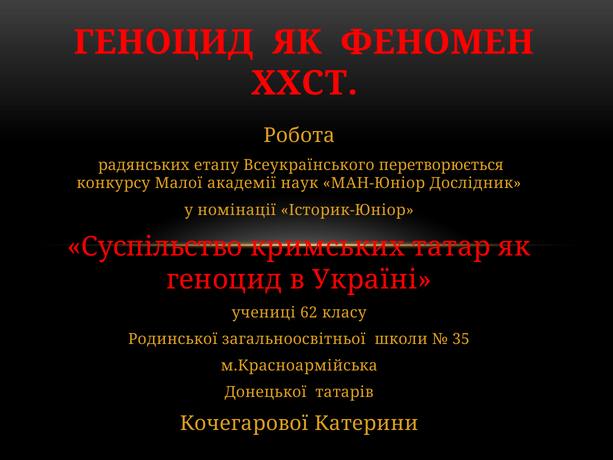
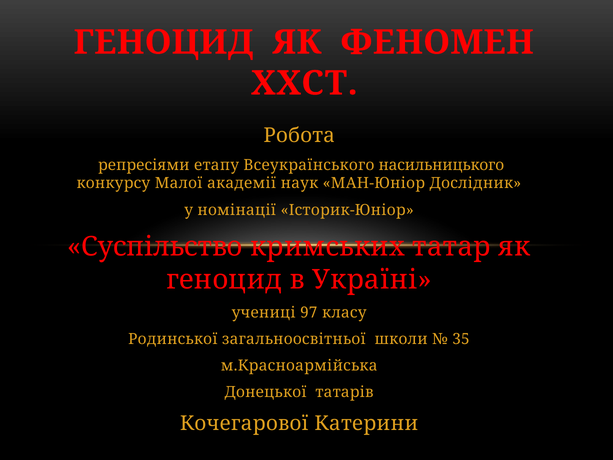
радянських: радянських -> репресіями (144, 165)
перетворюється: перетворюється -> насильницького (441, 165)
62: 62 -> 97 (309, 312)
